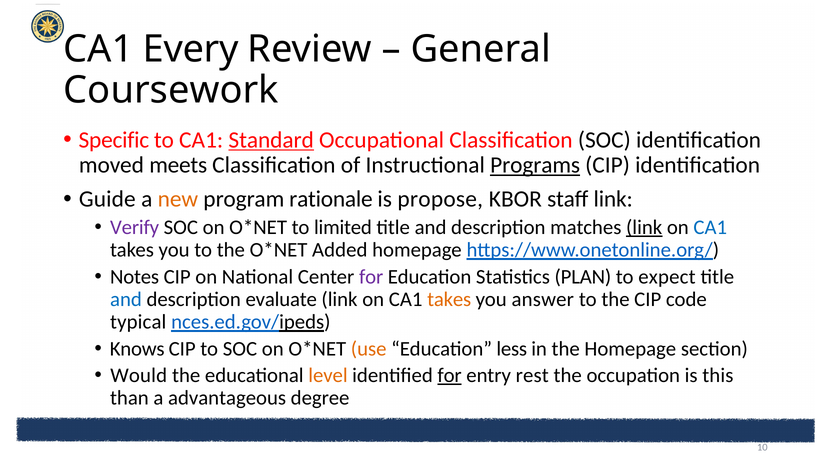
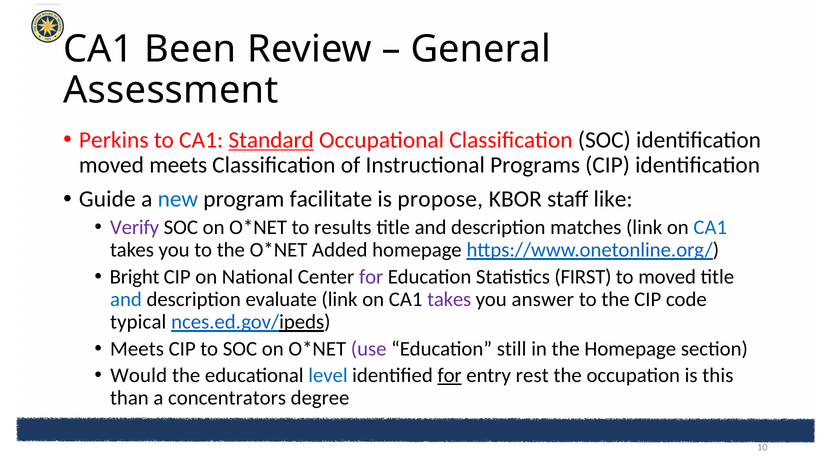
Every: Every -> Been (190, 49)
Coursework: Coursework -> Assessment (171, 90)
Specific: Specific -> Perkins (114, 140)
Programs underline: present -> none (535, 165)
new colour: orange -> blue (178, 199)
rationale: rationale -> facilitate (331, 199)
staff link: link -> like (613, 199)
limited: limited -> results (343, 227)
link underline: present -> none (644, 227)
Notes: Notes -> Bright (135, 277)
PLAN: PLAN -> FIRST (583, 277)
to expect: expect -> moved (667, 277)
takes colour: orange -> purple (449, 299)
Knows: Knows -> Meets (137, 349)
use colour: orange -> purple (369, 349)
less: less -> still (512, 349)
level colour: orange -> blue (328, 376)
advantageous: advantageous -> concentrators (227, 398)
